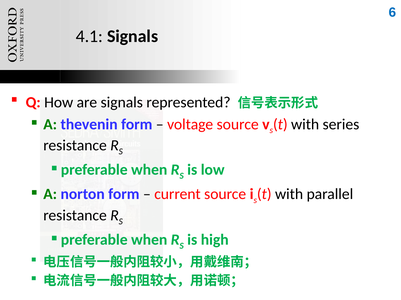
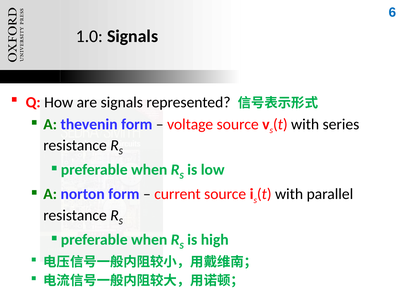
4.1: 4.1 -> 1.0 (89, 36)
